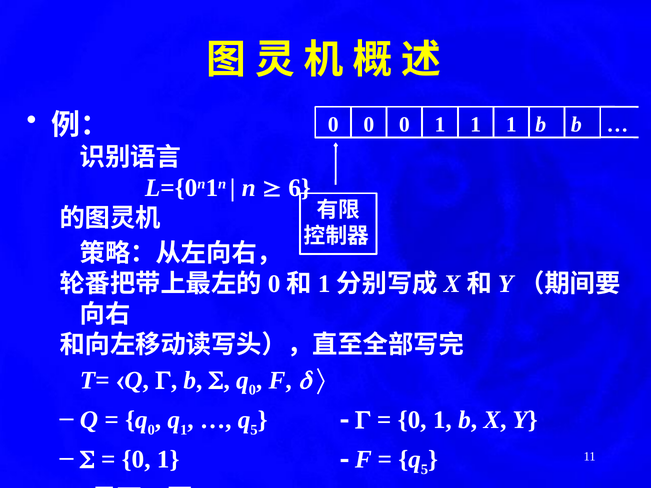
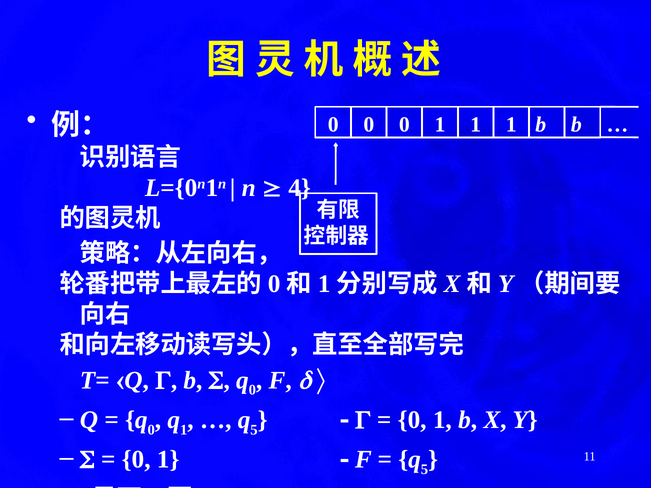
6: 6 -> 4 (300, 188)
